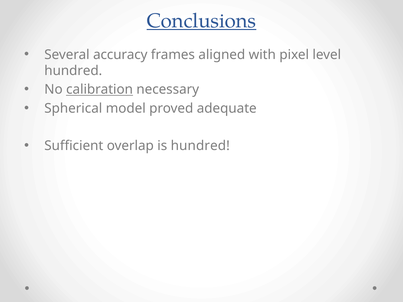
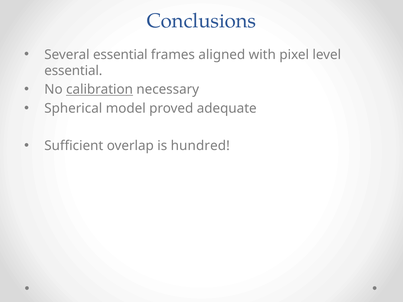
Conclusions underline: present -> none (201, 21)
Several accuracy: accuracy -> essential (120, 55)
hundred: hundred -> essential (73, 71)
